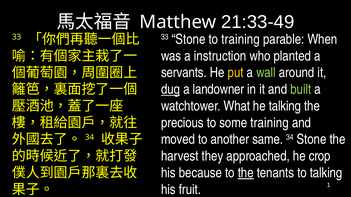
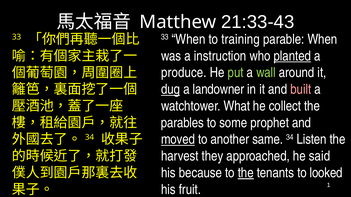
21:33-49: 21:33-49 -> 21:33-43 (258, 22)
33 Stone: Stone -> When (189, 39)
planted underline: none -> present (292, 56)
servants: servants -> produce (184, 73)
put colour: yellow -> light green (236, 73)
built colour: light green -> pink (301, 90)
he talking: talking -> collect (285, 106)
precious: precious -> parables (182, 123)
some training: training -> prophet (270, 123)
moved underline: none -> present (178, 140)
34 Stone: Stone -> Listen (312, 140)
crop: crop -> said (320, 156)
to talking: talking -> looked (326, 173)
